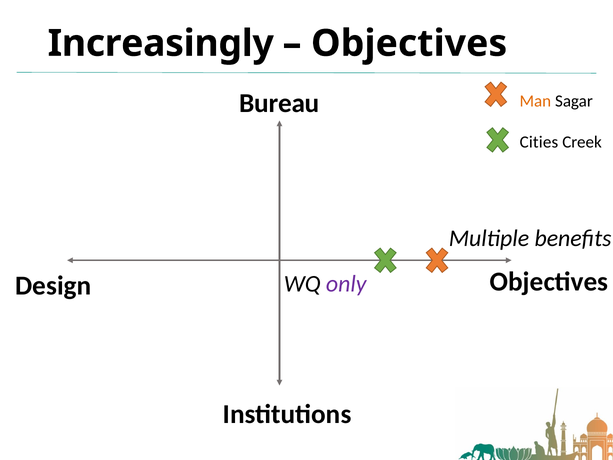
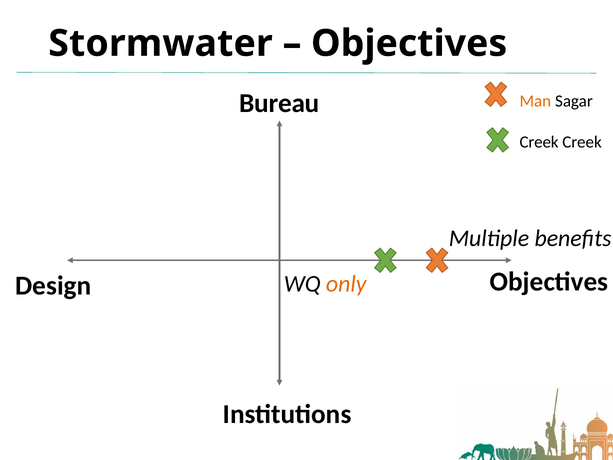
Increasingly: Increasingly -> Stormwater (160, 43)
Cities: Cities -> Creek (539, 142)
only colour: purple -> orange (346, 284)
